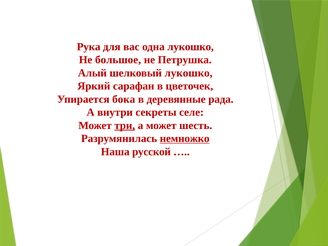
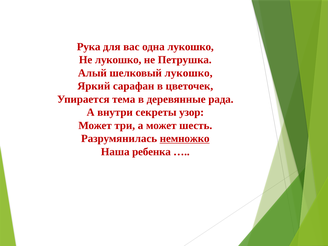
Не большое: большое -> лукошко (118, 60)
бока: бока -> тема (124, 99)
селе: селе -> узор (192, 112)
три underline: present -> none (125, 125)
русской: русской -> ребенка (151, 152)
